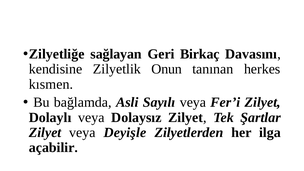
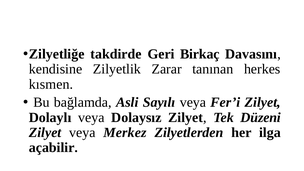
sağlayan: sağlayan -> takdirde (116, 54)
Onun: Onun -> Zarar (167, 69)
Şartlar: Şartlar -> Düzeni (261, 117)
Deyişle: Deyişle -> Merkez (125, 132)
